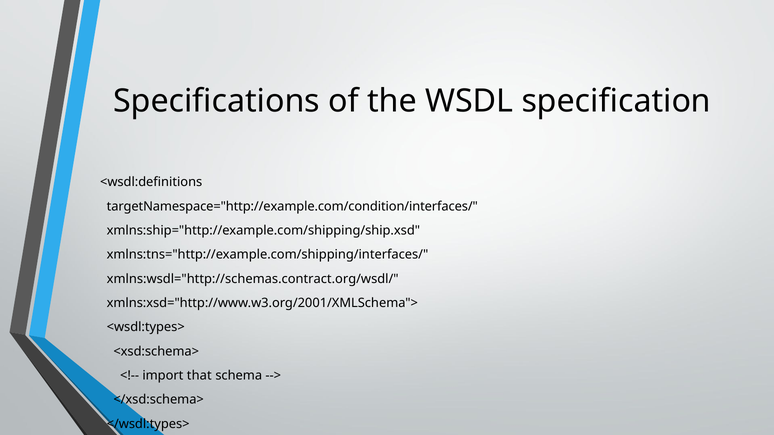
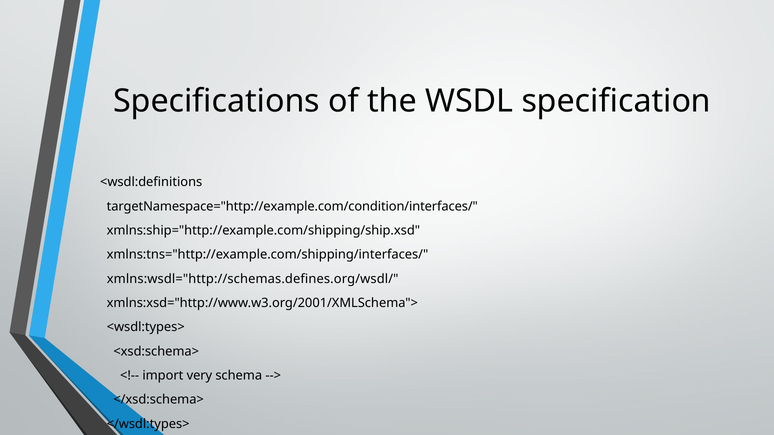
xmlns:wsdl="http://schemas.contract.org/wsdl/: xmlns:wsdl="http://schemas.contract.org/wsdl/ -> xmlns:wsdl="http://schemas.defines.org/wsdl/ (253, 279)
that: that -> very (199, 376)
